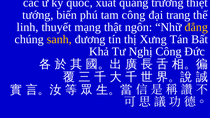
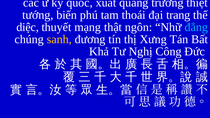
tam công: công -> thoái (134, 15)
linh: linh -> diệc (28, 27)
đẳng colour: yellow -> light blue (196, 27)
